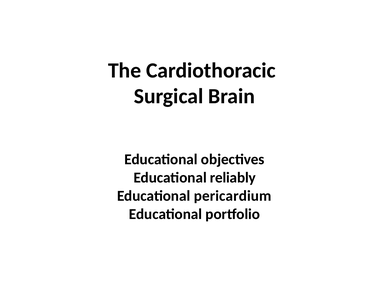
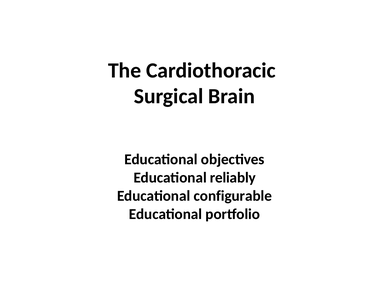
pericardium: pericardium -> configurable (233, 196)
